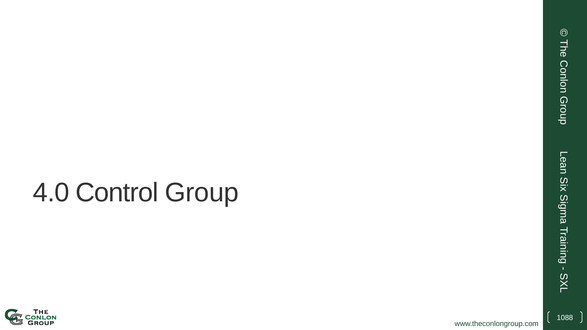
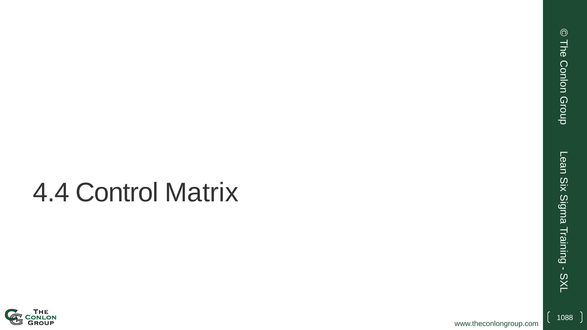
4.0: 4.0 -> 4.4 (51, 193)
Group: Group -> Matrix (202, 193)
